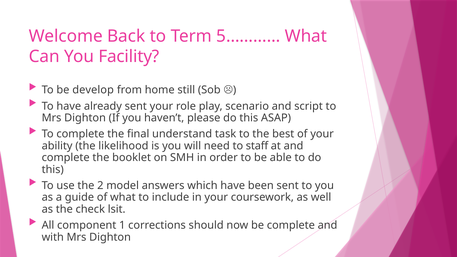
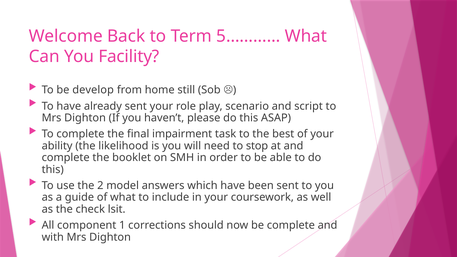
understand: understand -> impairment (182, 134)
staff: staff -> stop (257, 146)
